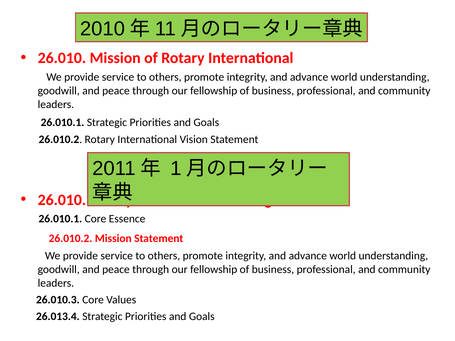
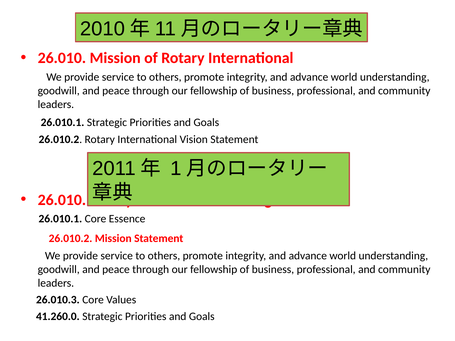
26.013.4: 26.013.4 -> 41.260.0 (58, 317)
